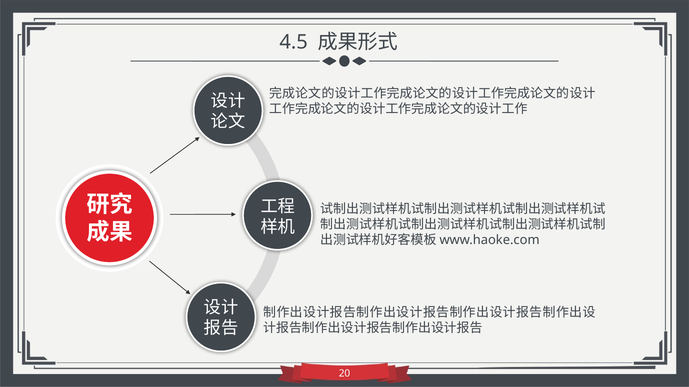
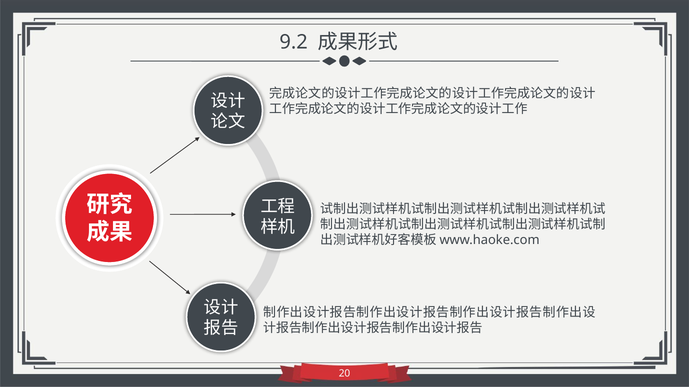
4.5: 4.5 -> 9.2 (294, 42)
